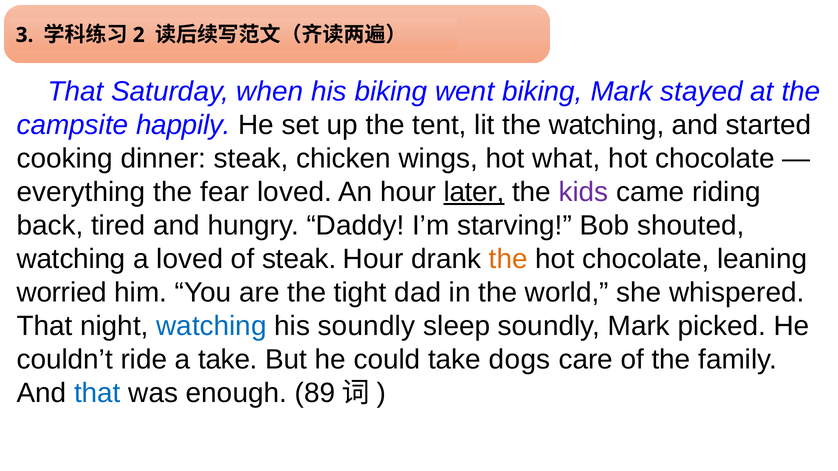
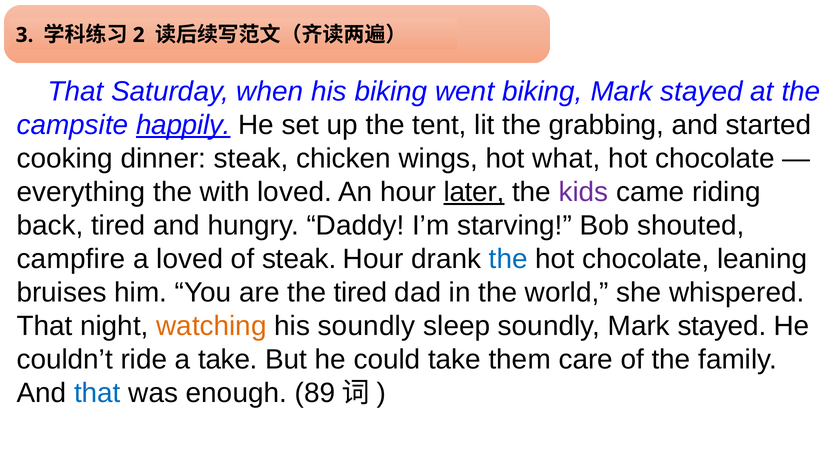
happily underline: none -> present (183, 125)
the watching: watching -> grabbing (606, 125)
fear: fear -> with (225, 192)
watching: watching -> campfire (71, 259)
the colour: orange -> blue (508, 259)
worried: worried -> bruises (62, 293)
the tight: tight -> tired (360, 293)
watching colour: blue -> orange (211, 326)
soundly Mark picked: picked -> stayed (722, 326)
dogs: dogs -> them (520, 360)
